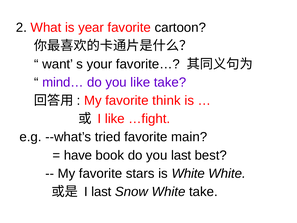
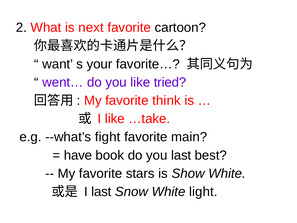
year: year -> next (91, 28)
mind…: mind… -> went… (63, 82)
like take: take -> tried (170, 82)
…fight: …fight -> …take (149, 119)
tried: tried -> fight (108, 137)
is White: White -> Show (188, 173)
White take: take -> light (203, 191)
